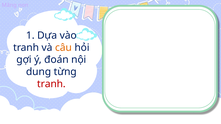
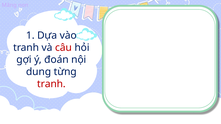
câu colour: orange -> red (63, 48)
